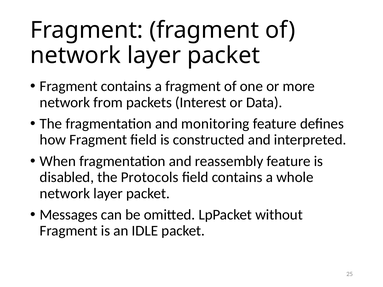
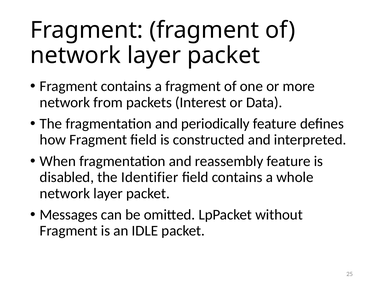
monitoring: monitoring -> periodically (215, 124)
Protocols: Protocols -> Identifier (150, 177)
